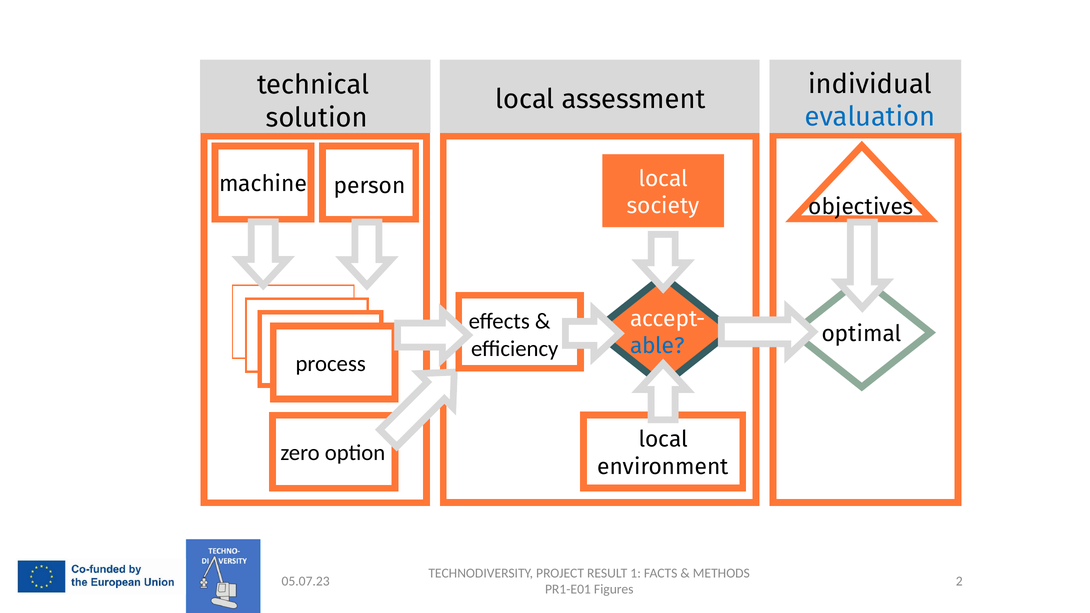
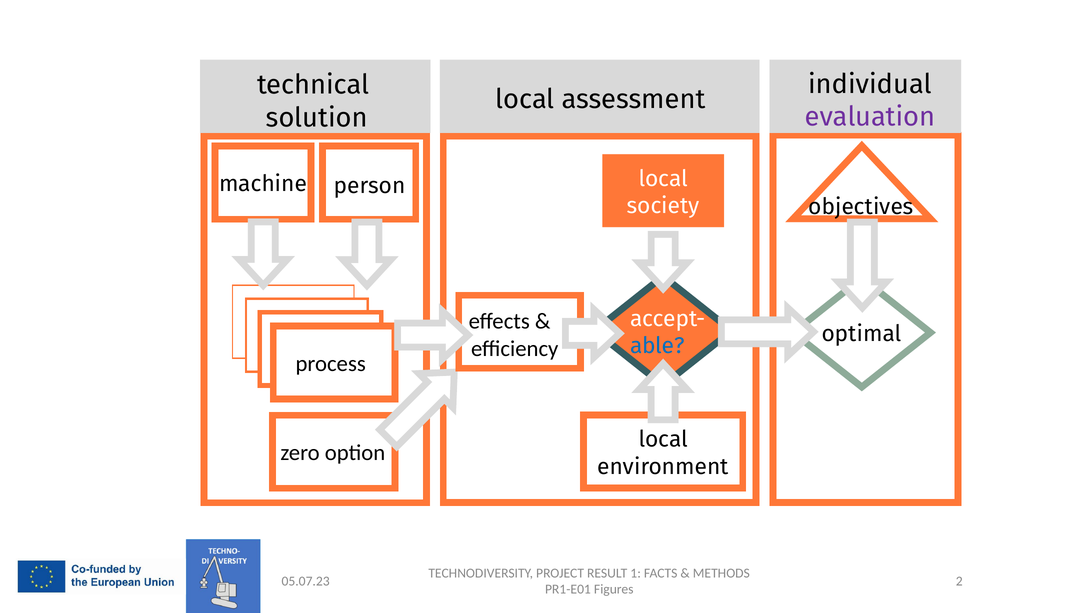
evaluation colour: blue -> purple (870, 117)
